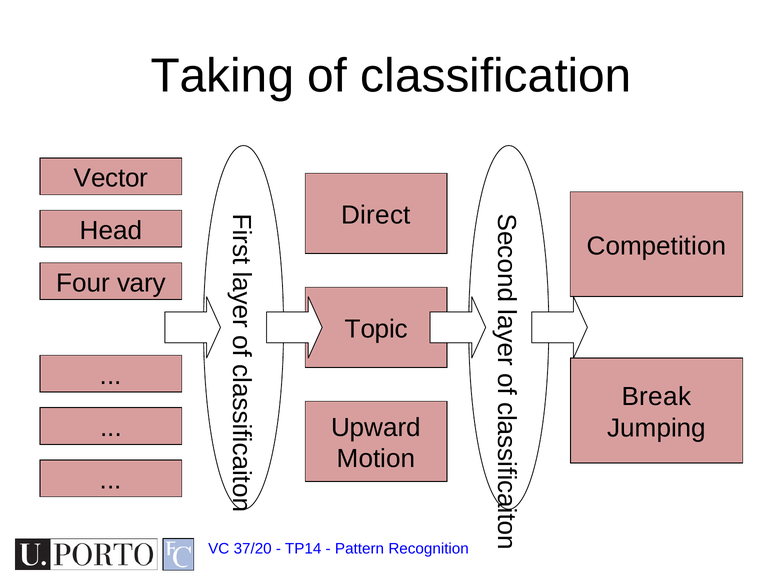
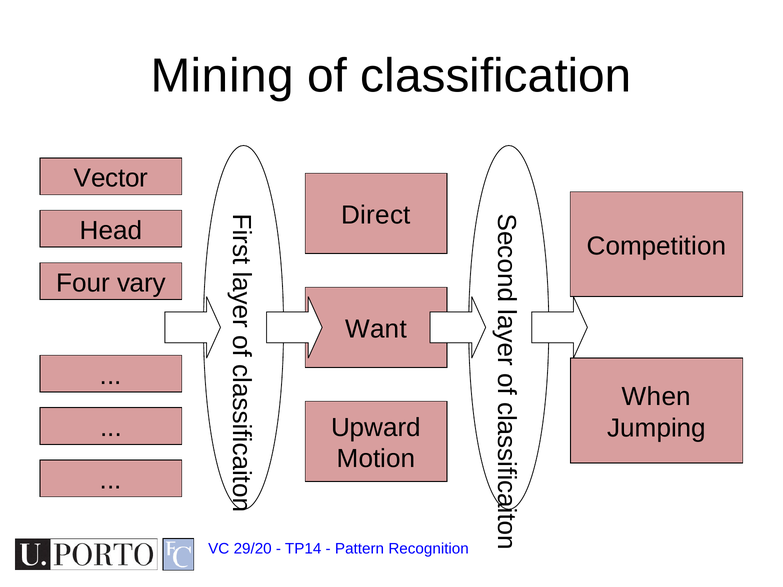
Taking: Taking -> Mining (222, 76)
Topic: Topic -> Want (376, 329)
Break: Break -> When (656, 397)
37/20: 37/20 -> 29/20 (253, 549)
